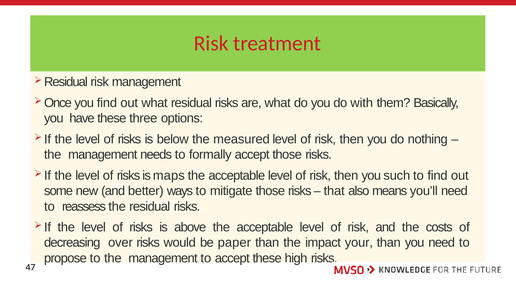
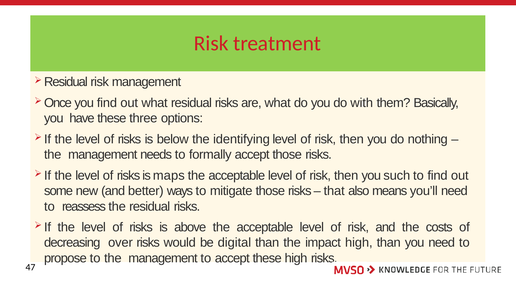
measured: measured -> identifying (241, 139)
paper: paper -> digital (234, 243)
impact your: your -> high (359, 243)
